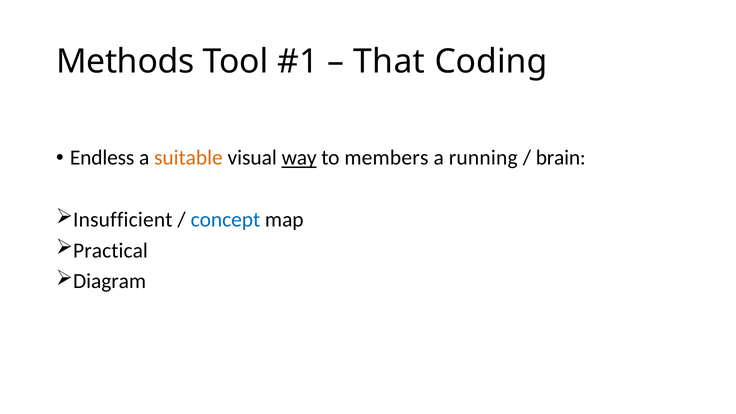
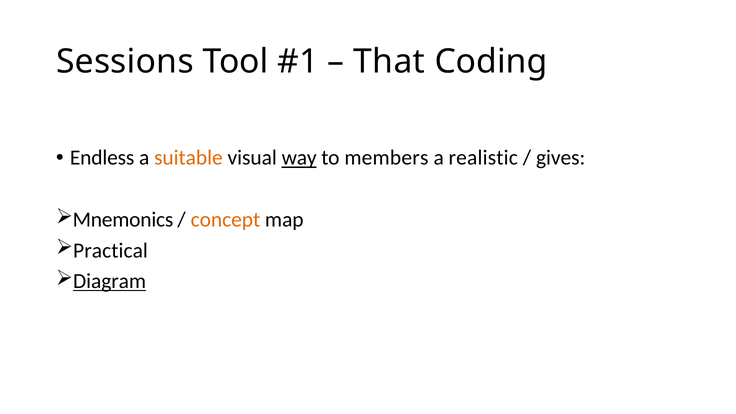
Methods: Methods -> Sessions (125, 62)
running: running -> realistic (483, 158)
brain: brain -> gives (561, 158)
Insufficient: Insufficient -> Mnemonics (123, 220)
concept colour: blue -> orange (225, 220)
Diagram underline: none -> present (110, 281)
